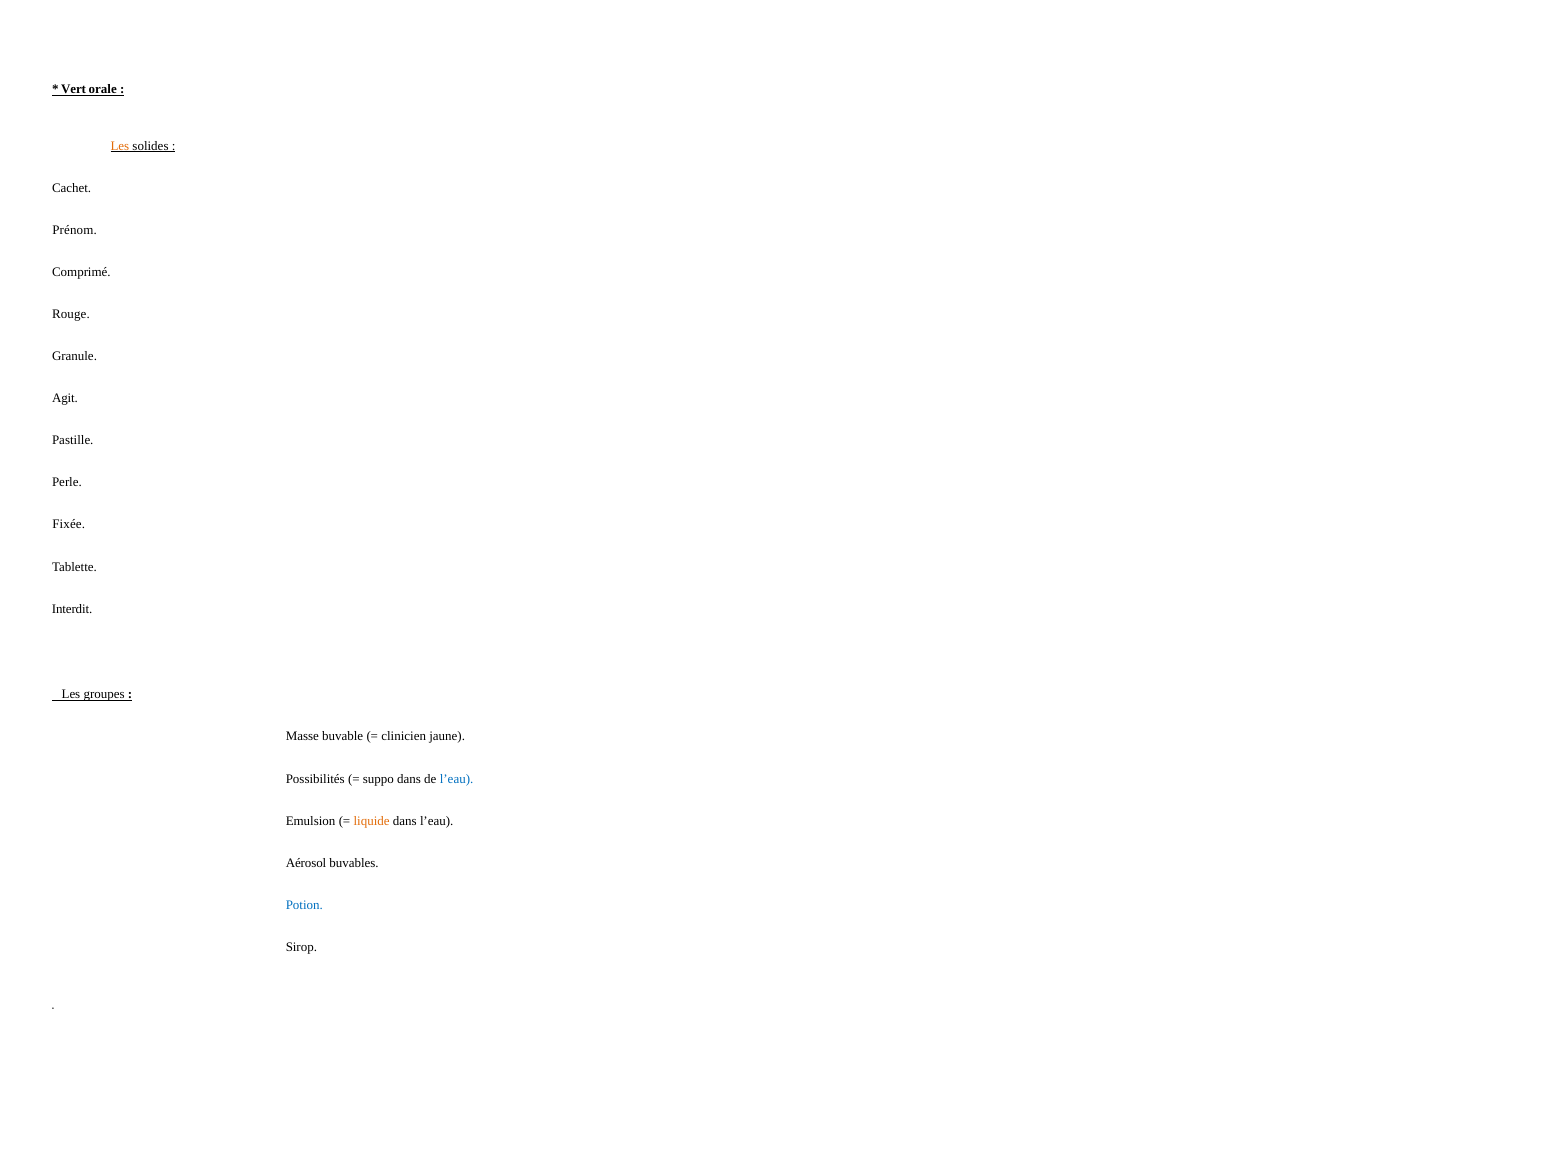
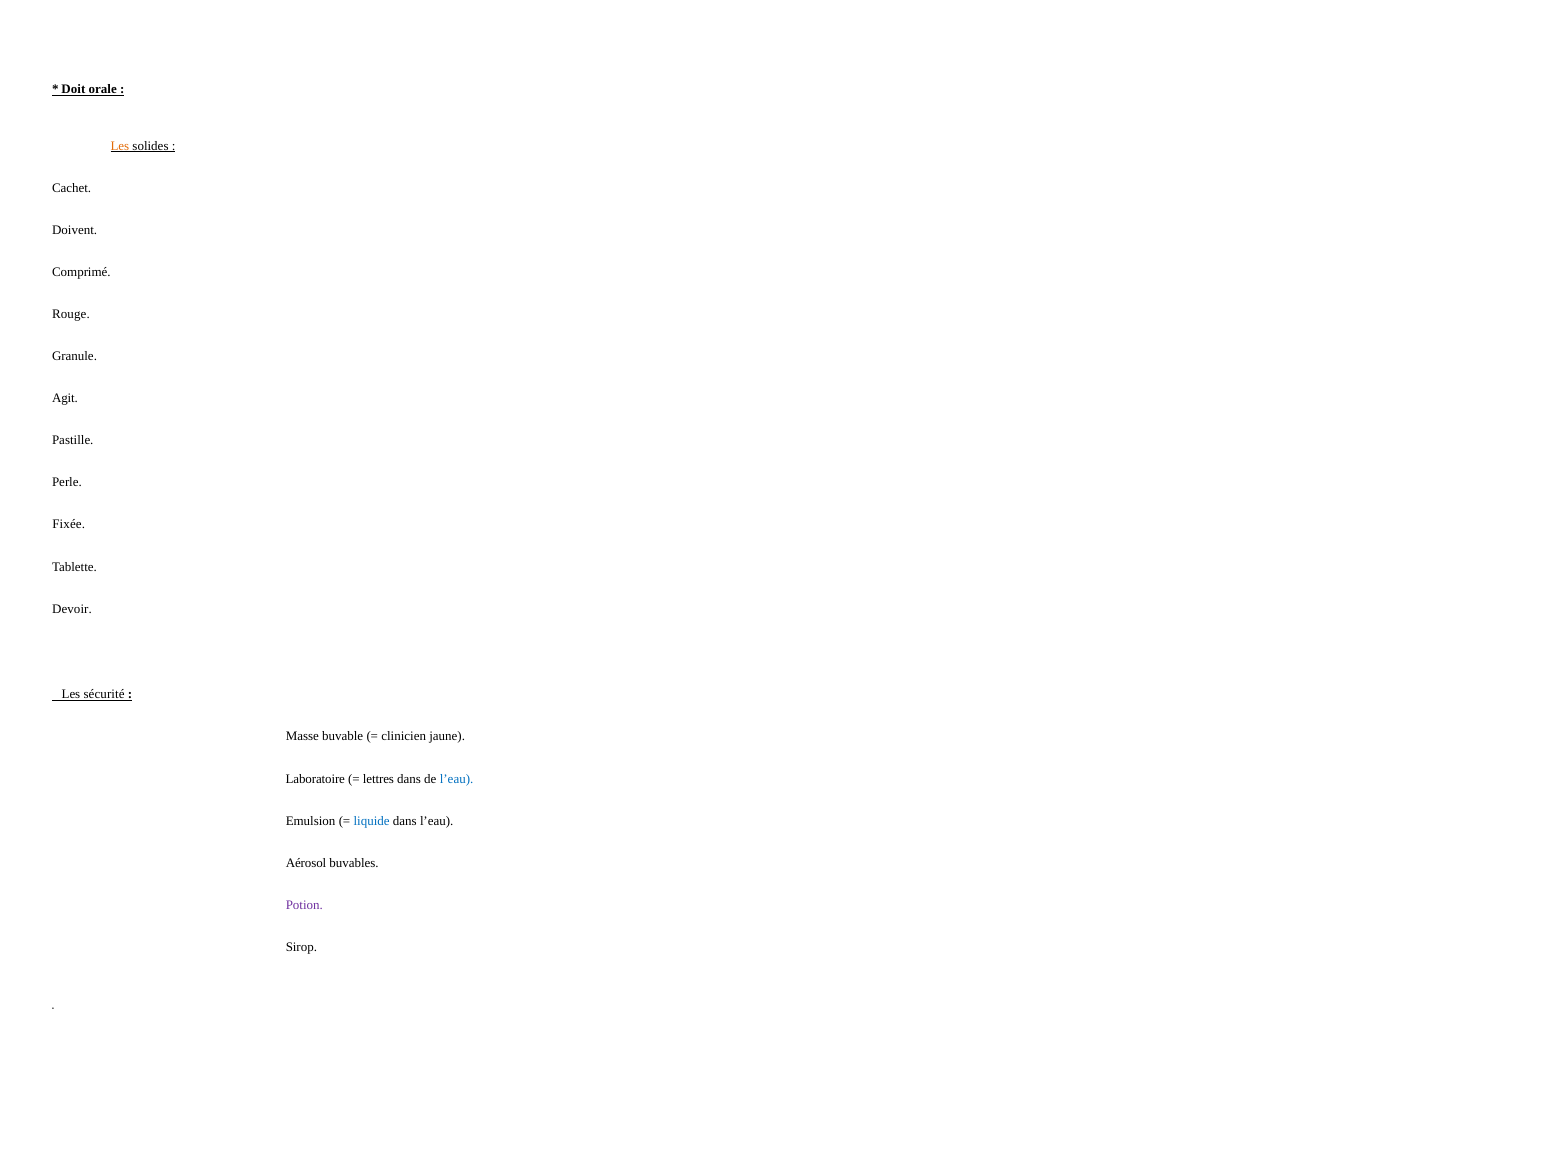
Vert: Vert -> Doit (73, 90)
Prénom: Prénom -> Doivent (75, 230)
Interdit: Interdit -> Devoir (72, 609)
groupes: groupes -> sécurité (104, 694)
Possibilités: Possibilités -> Laboratoire (315, 778)
suppo: suppo -> lettres (378, 778)
liquide colour: orange -> blue (372, 820)
Potion colour: blue -> purple (304, 905)
